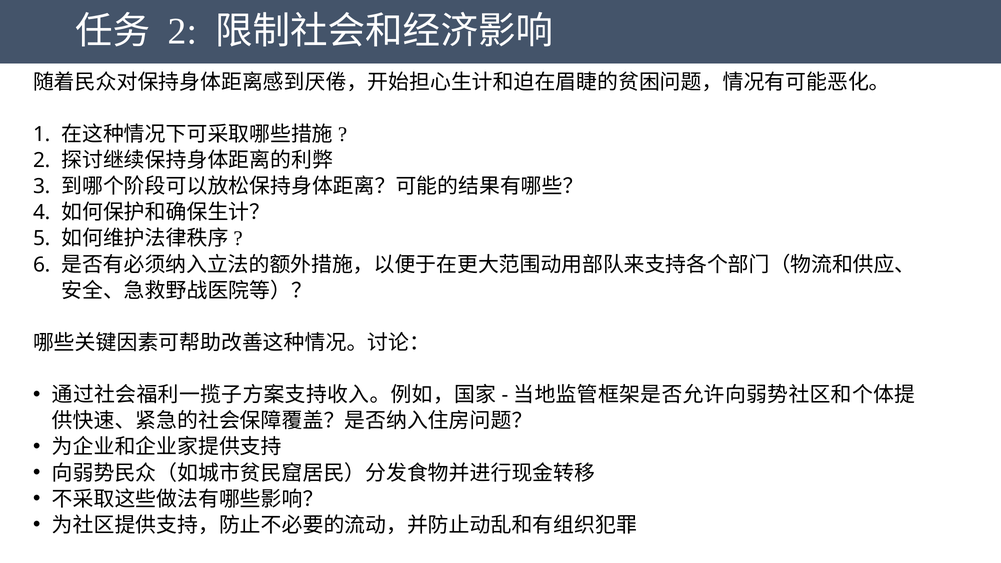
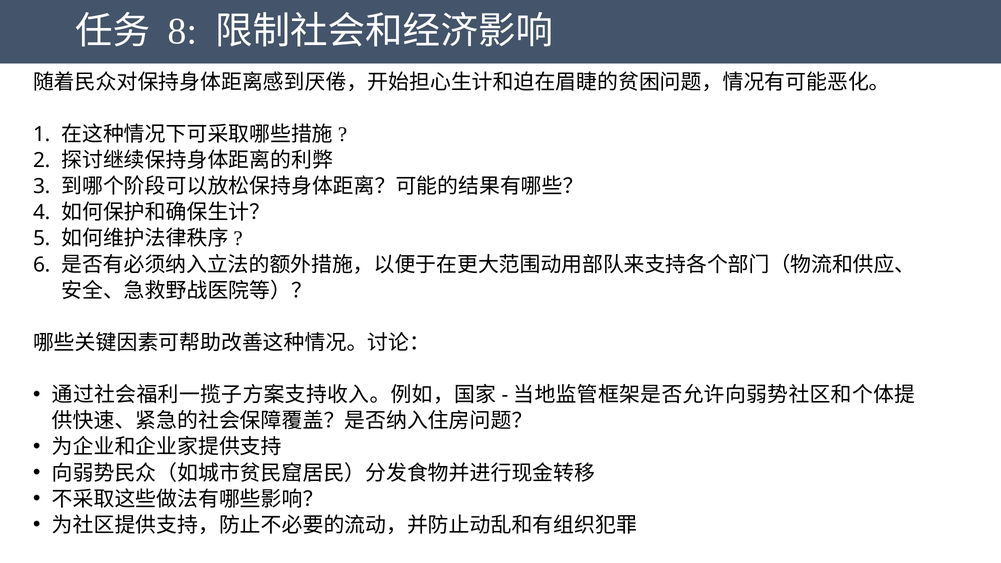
2: 2 -> 8 (182, 31)
